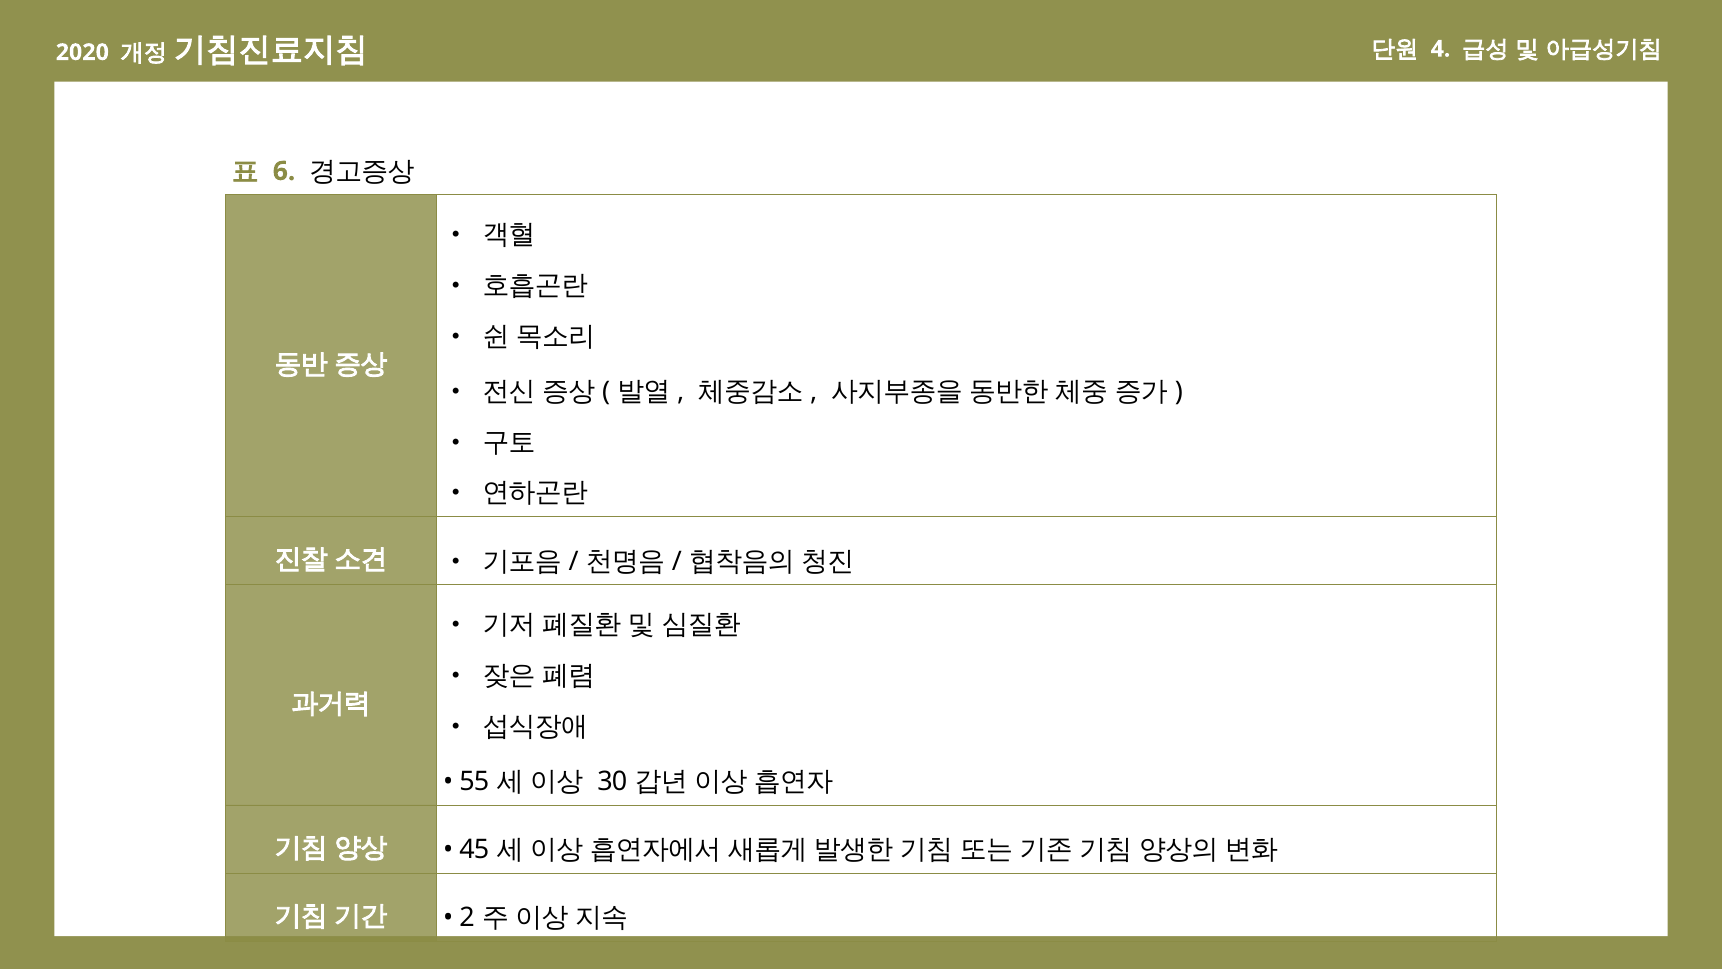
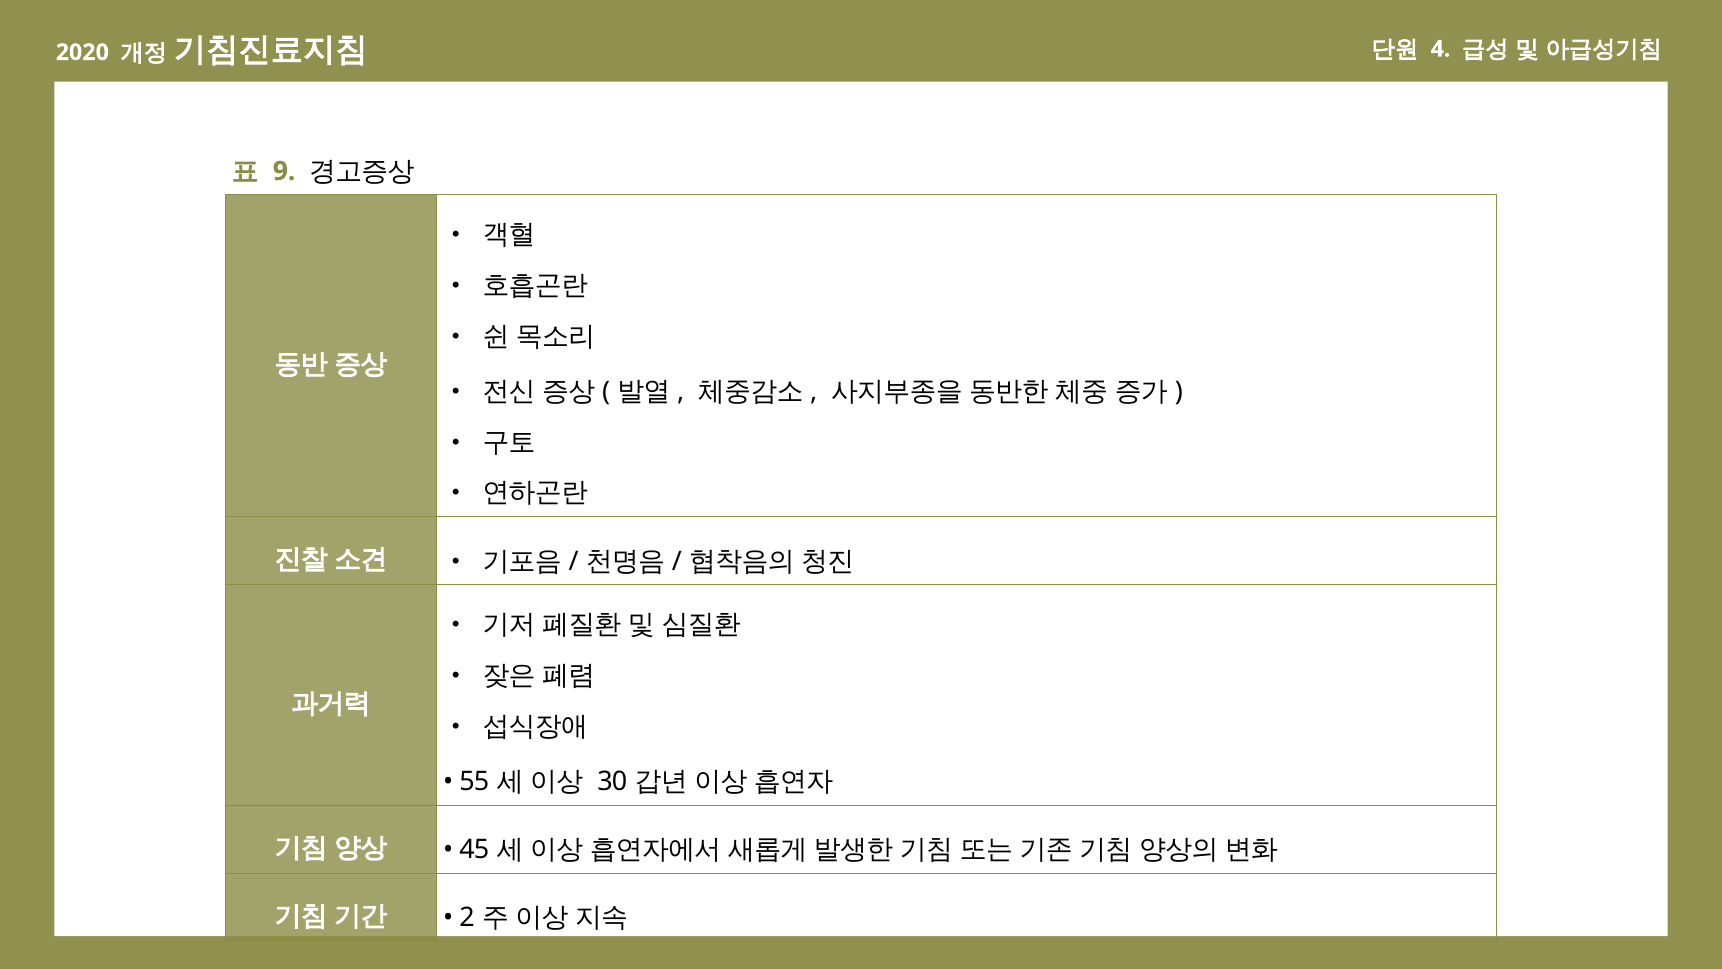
6: 6 -> 9 (284, 171)
